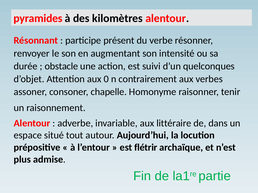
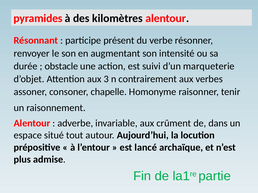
quelconques: quelconques -> marqueterie (209, 66)
0: 0 -> 3 (106, 79)
littéraire: littéraire -> crûment (174, 124)
flétrir: flétrir -> lancé (146, 148)
